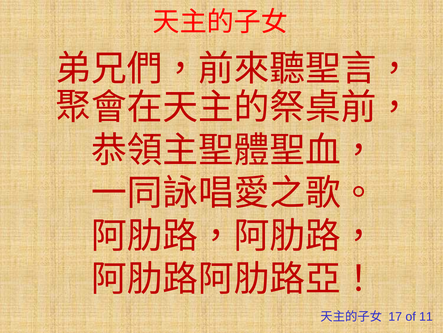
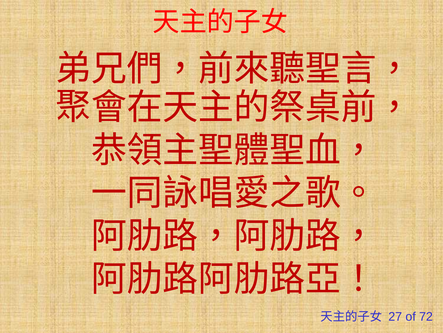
17: 17 -> 27 (395, 316)
11: 11 -> 72 (426, 316)
